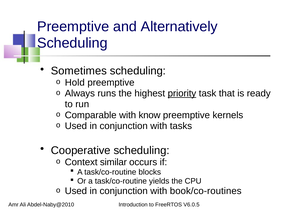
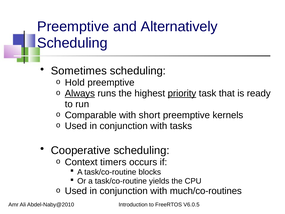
Always underline: none -> present (80, 93)
know: know -> short (149, 115)
similar: similar -> timers (113, 162)
book/co-routines: book/co-routines -> much/co-routines (206, 191)
